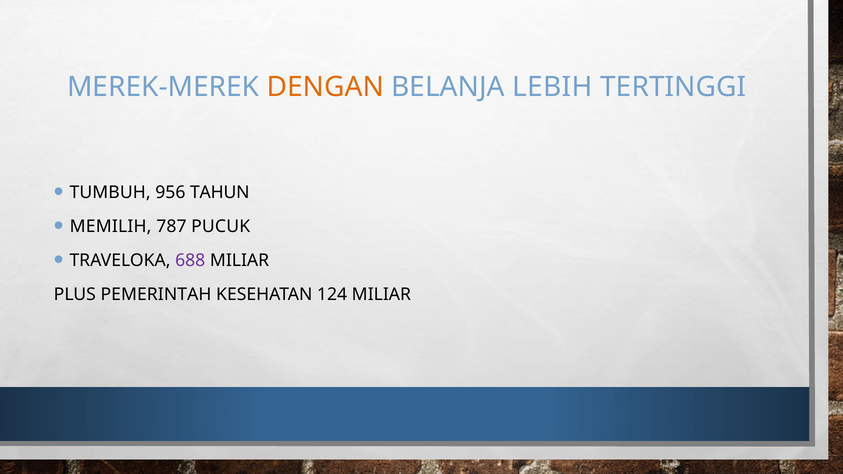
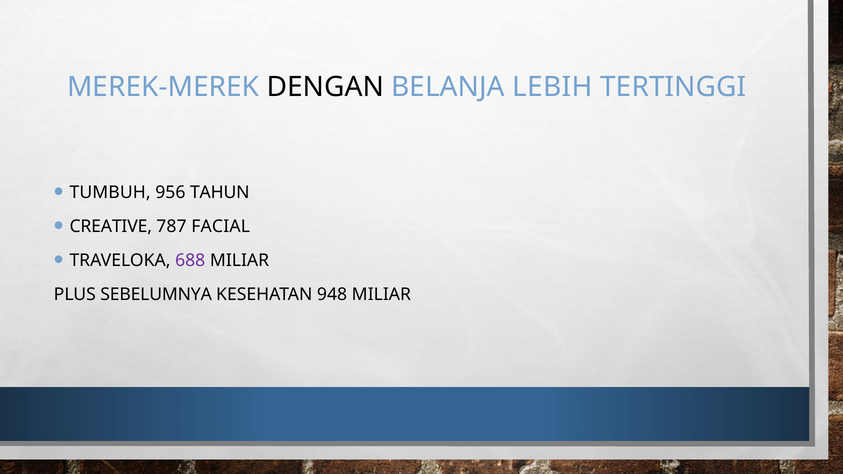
DENGAN colour: orange -> black (325, 87)
MEMILIH: MEMILIH -> CREATIVE (111, 226)
PUCUK: PUCUK -> FACIAL (221, 226)
PEMERINTAH: PEMERINTAH -> SEBELUMNYA (156, 295)
124: 124 -> 948 (332, 295)
